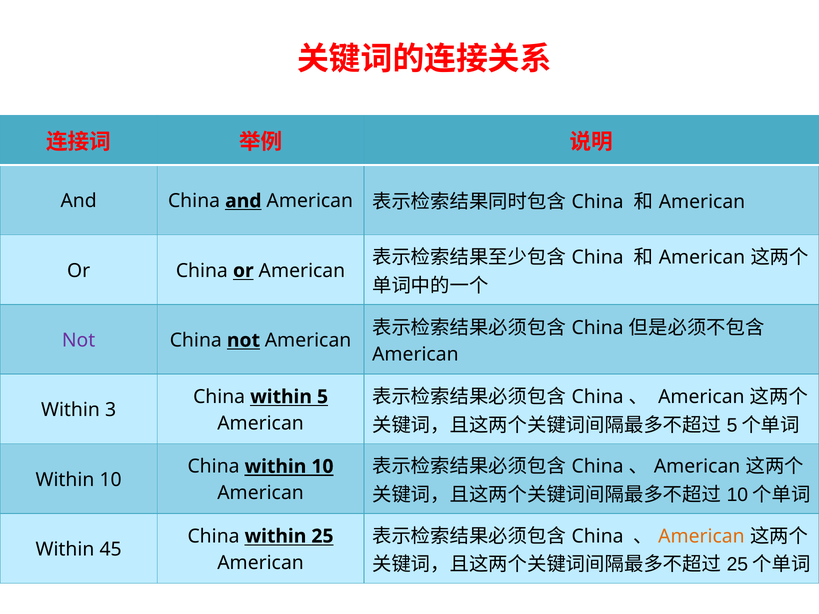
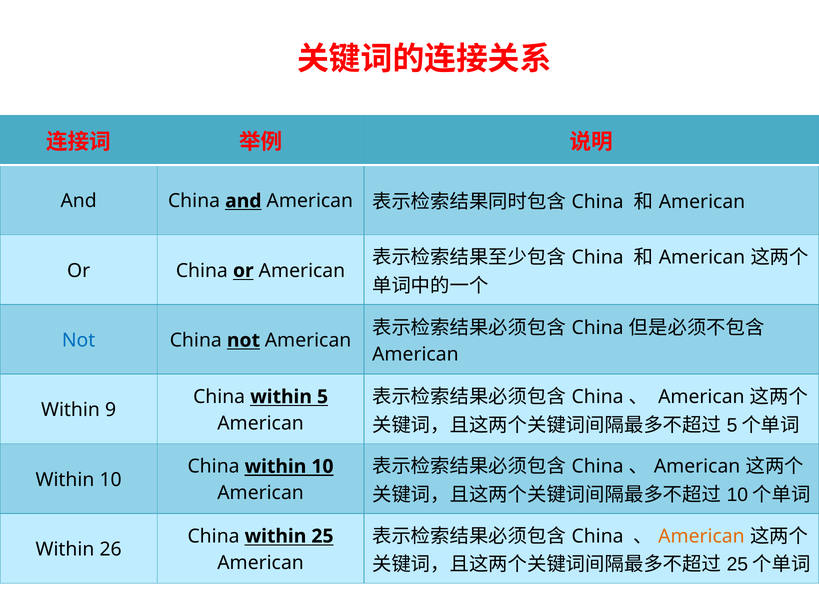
Not colour: purple -> blue (79, 340)
3: 3 -> 9 (111, 410)
45: 45 -> 26 (111, 550)
